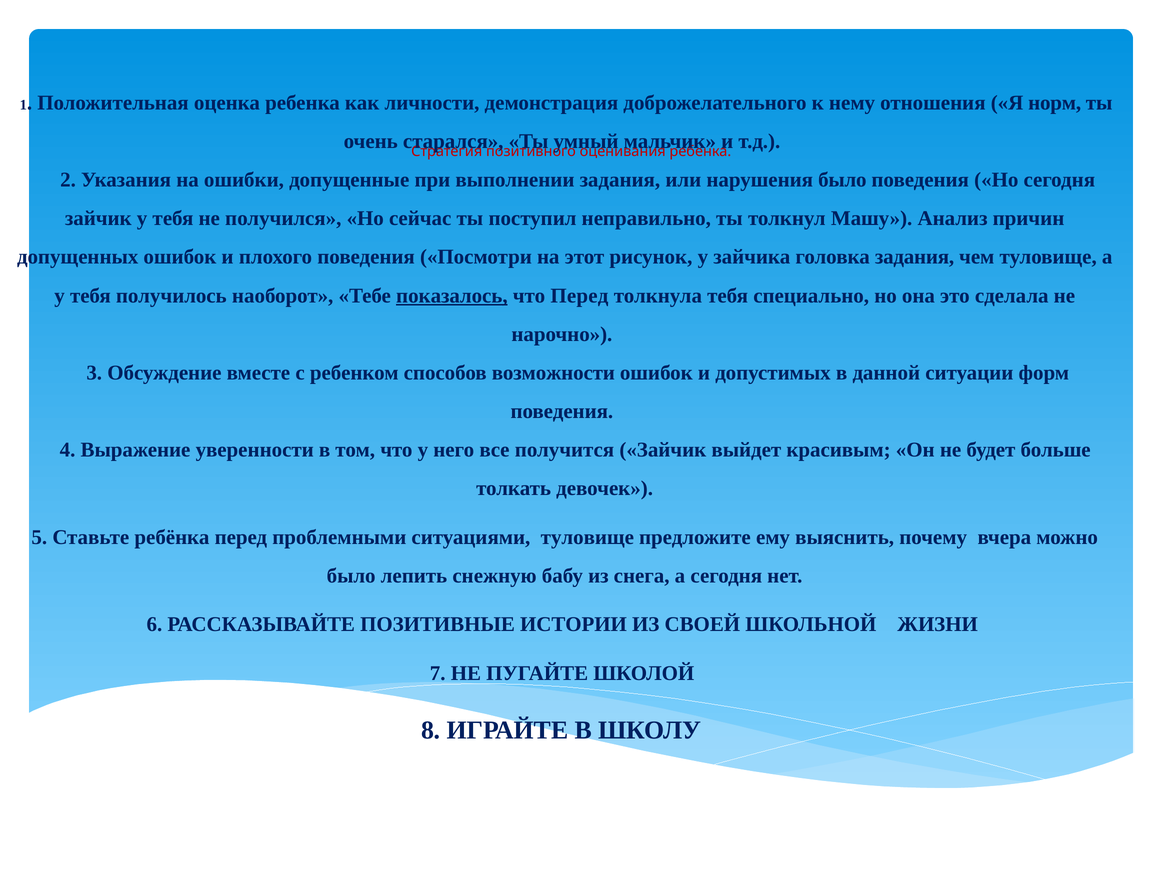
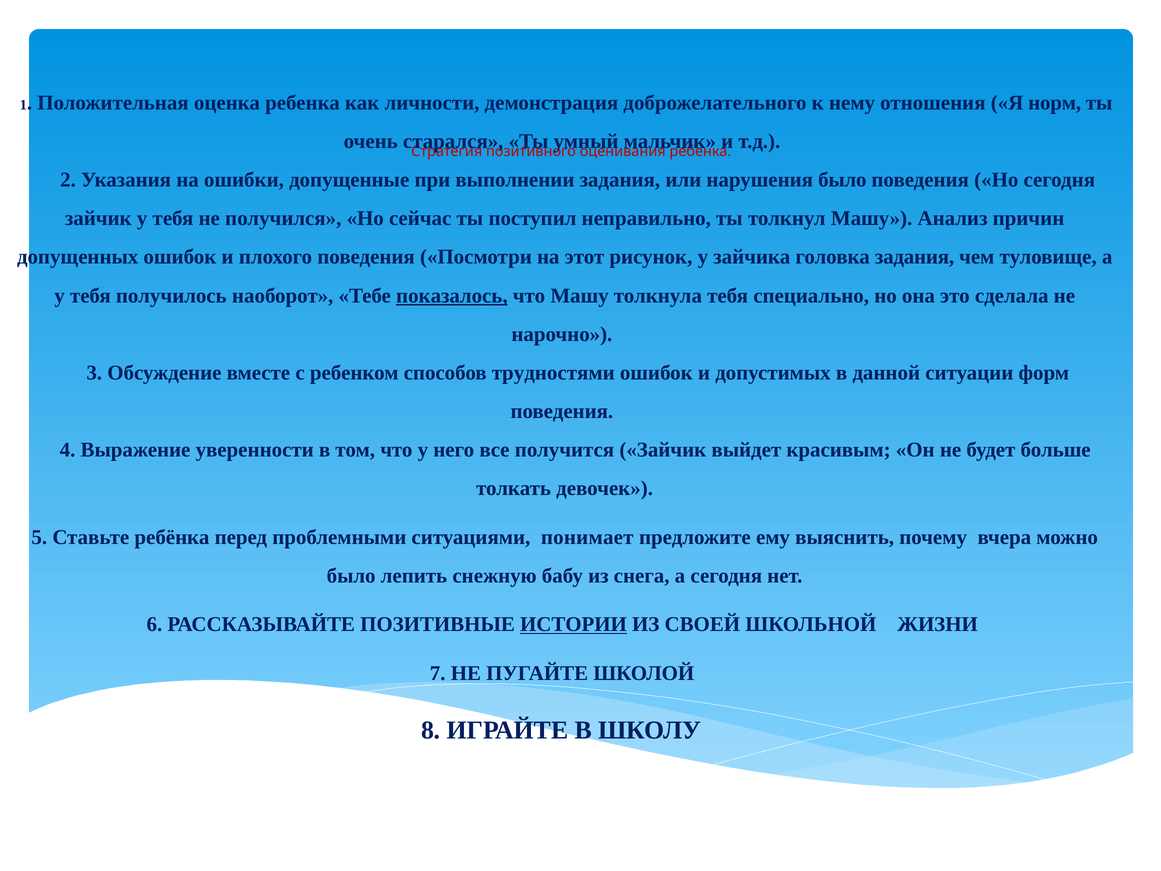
что Перед: Перед -> Машу (580, 296)
возможности: возможности -> трудностями (553, 373)
ситуациями туловище: туловище -> понимает (587, 537)
ИСТОРИИ underline: none -> present (573, 624)
